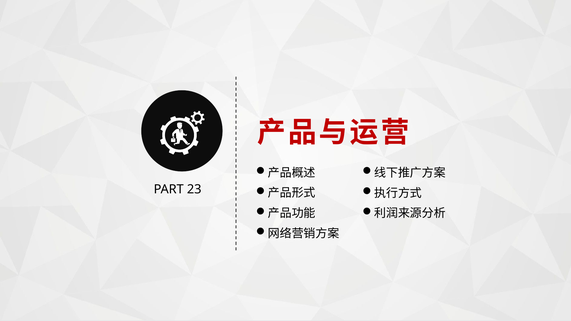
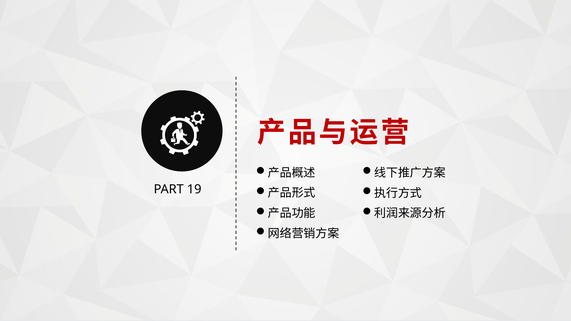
23: 23 -> 19 (194, 189)
